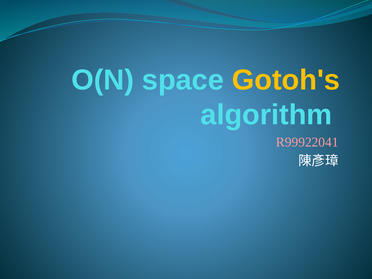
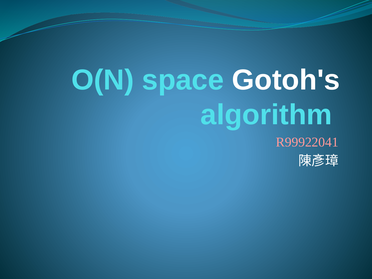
Gotoh's colour: yellow -> white (286, 80)
